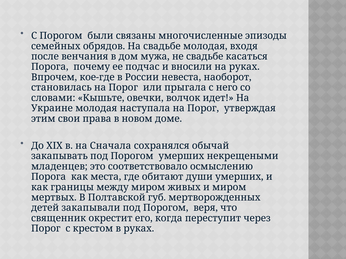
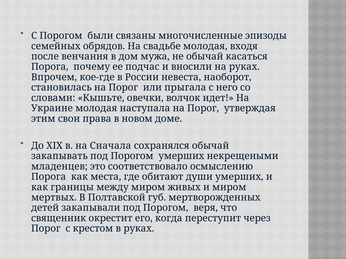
не свадьбе: свадьбе -> обычай (205, 57)
